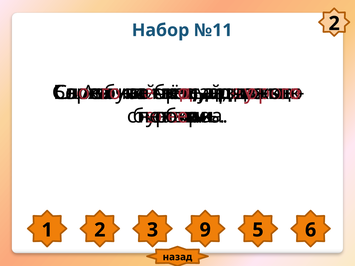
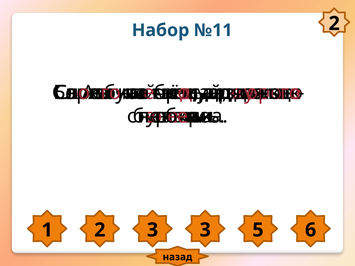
3 9: 9 -> 3 (205, 230)
